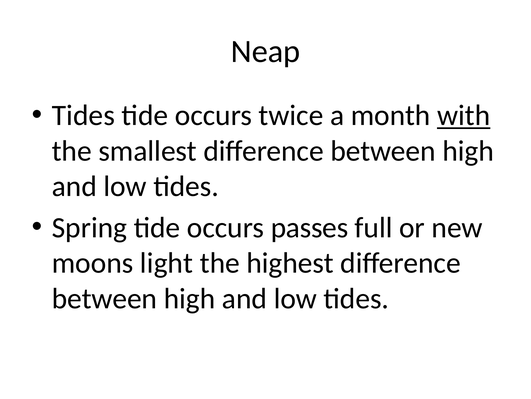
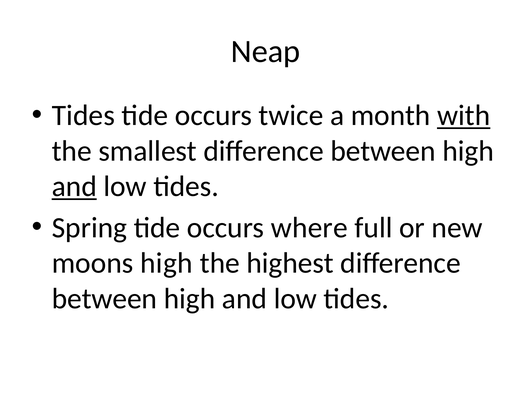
and underline: none -> present (74, 186)
passes: passes -> where (309, 227)
moons light: light -> high (166, 263)
